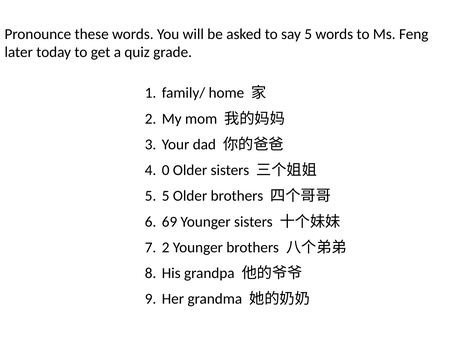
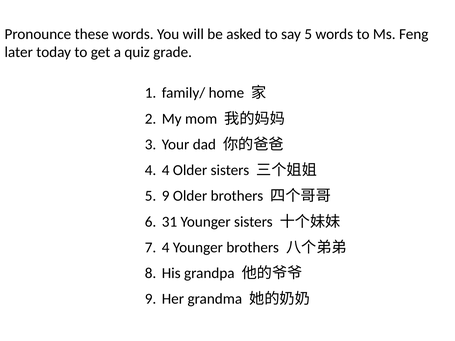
4 0: 0 -> 4 (166, 170)
5 5: 5 -> 9 (166, 196)
69: 69 -> 31 (170, 222)
2: 2 -> 4 (166, 248)
